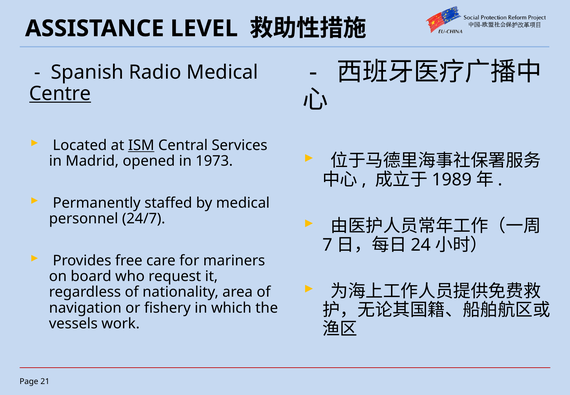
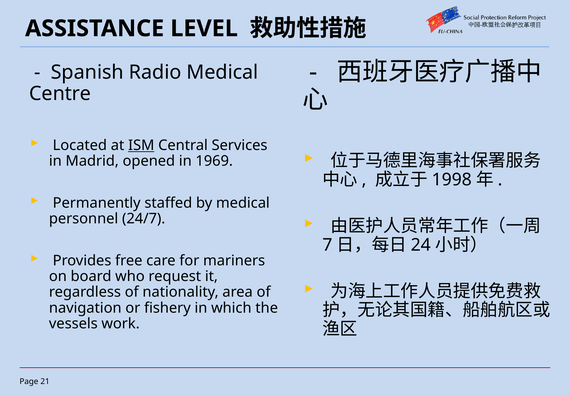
Centre underline: present -> none (60, 94)
1973: 1973 -> 1969 (214, 161)
1989: 1989 -> 1998 (452, 179)
